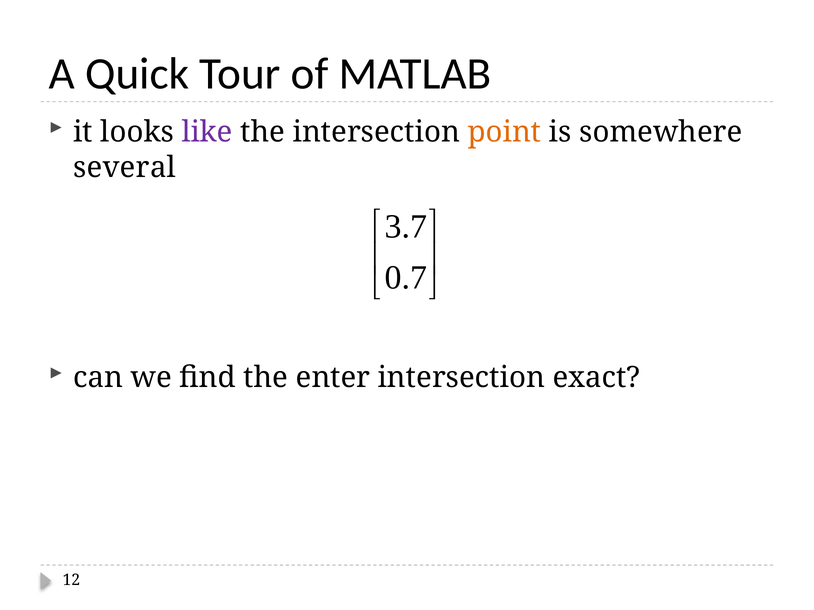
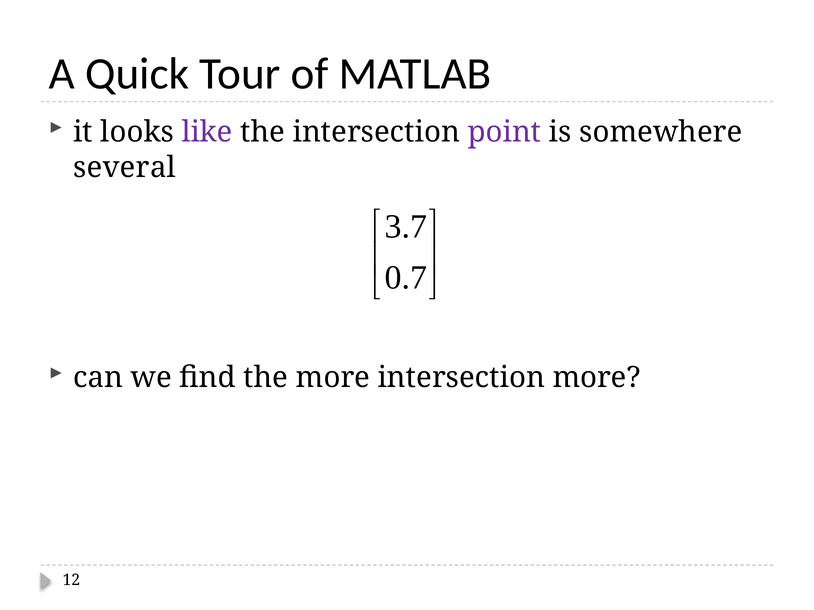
point colour: orange -> purple (504, 132)
the enter: enter -> more (333, 378)
intersection exact: exact -> more (597, 378)
